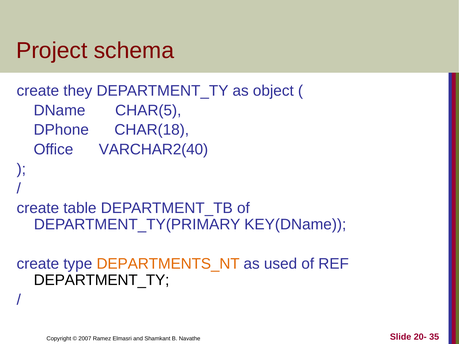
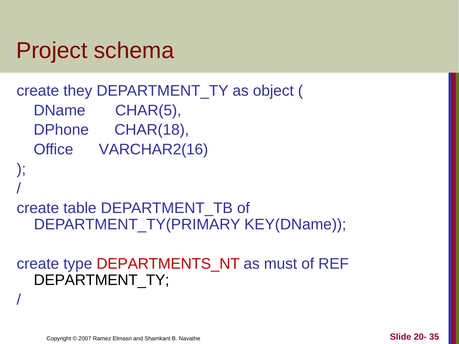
VARCHAR2(40: VARCHAR2(40 -> VARCHAR2(16 (153, 150)
DEPARTMENTS_NT colour: orange -> red (168, 264)
used: used -> must (281, 264)
